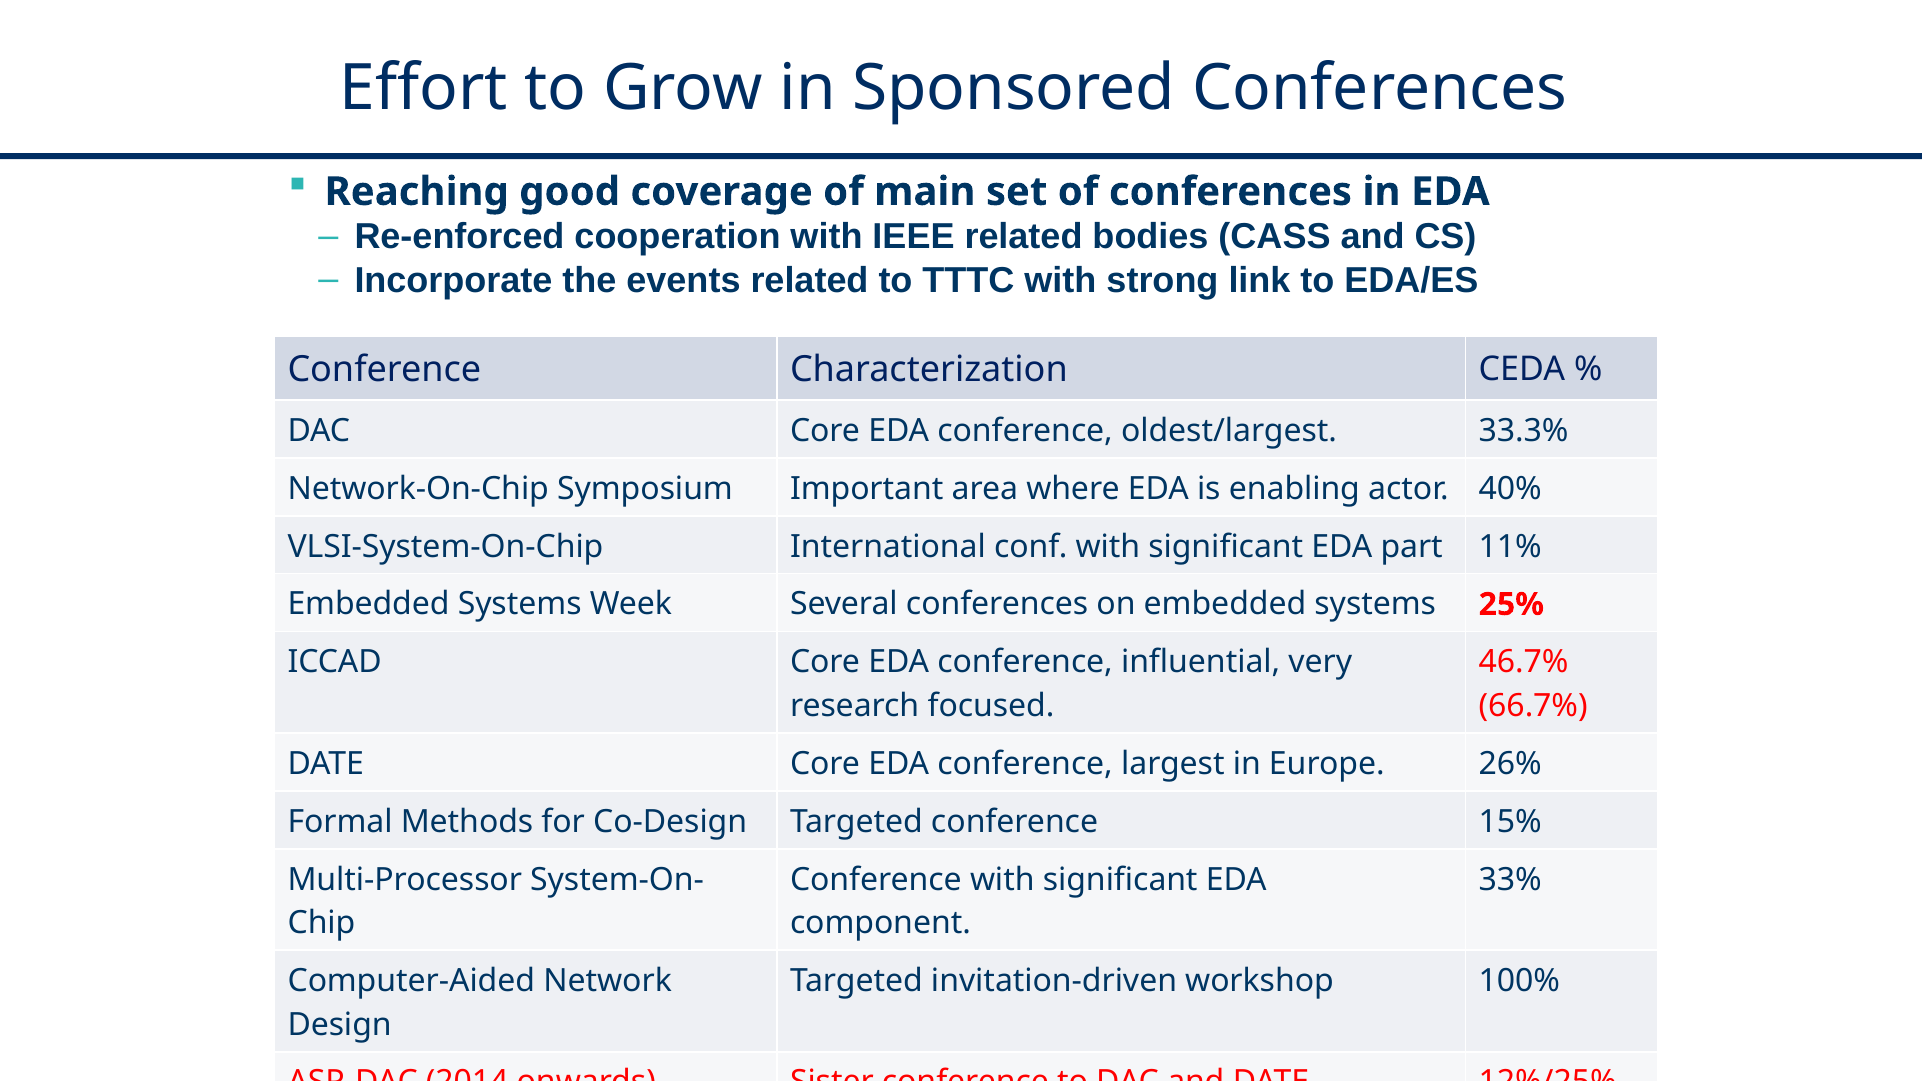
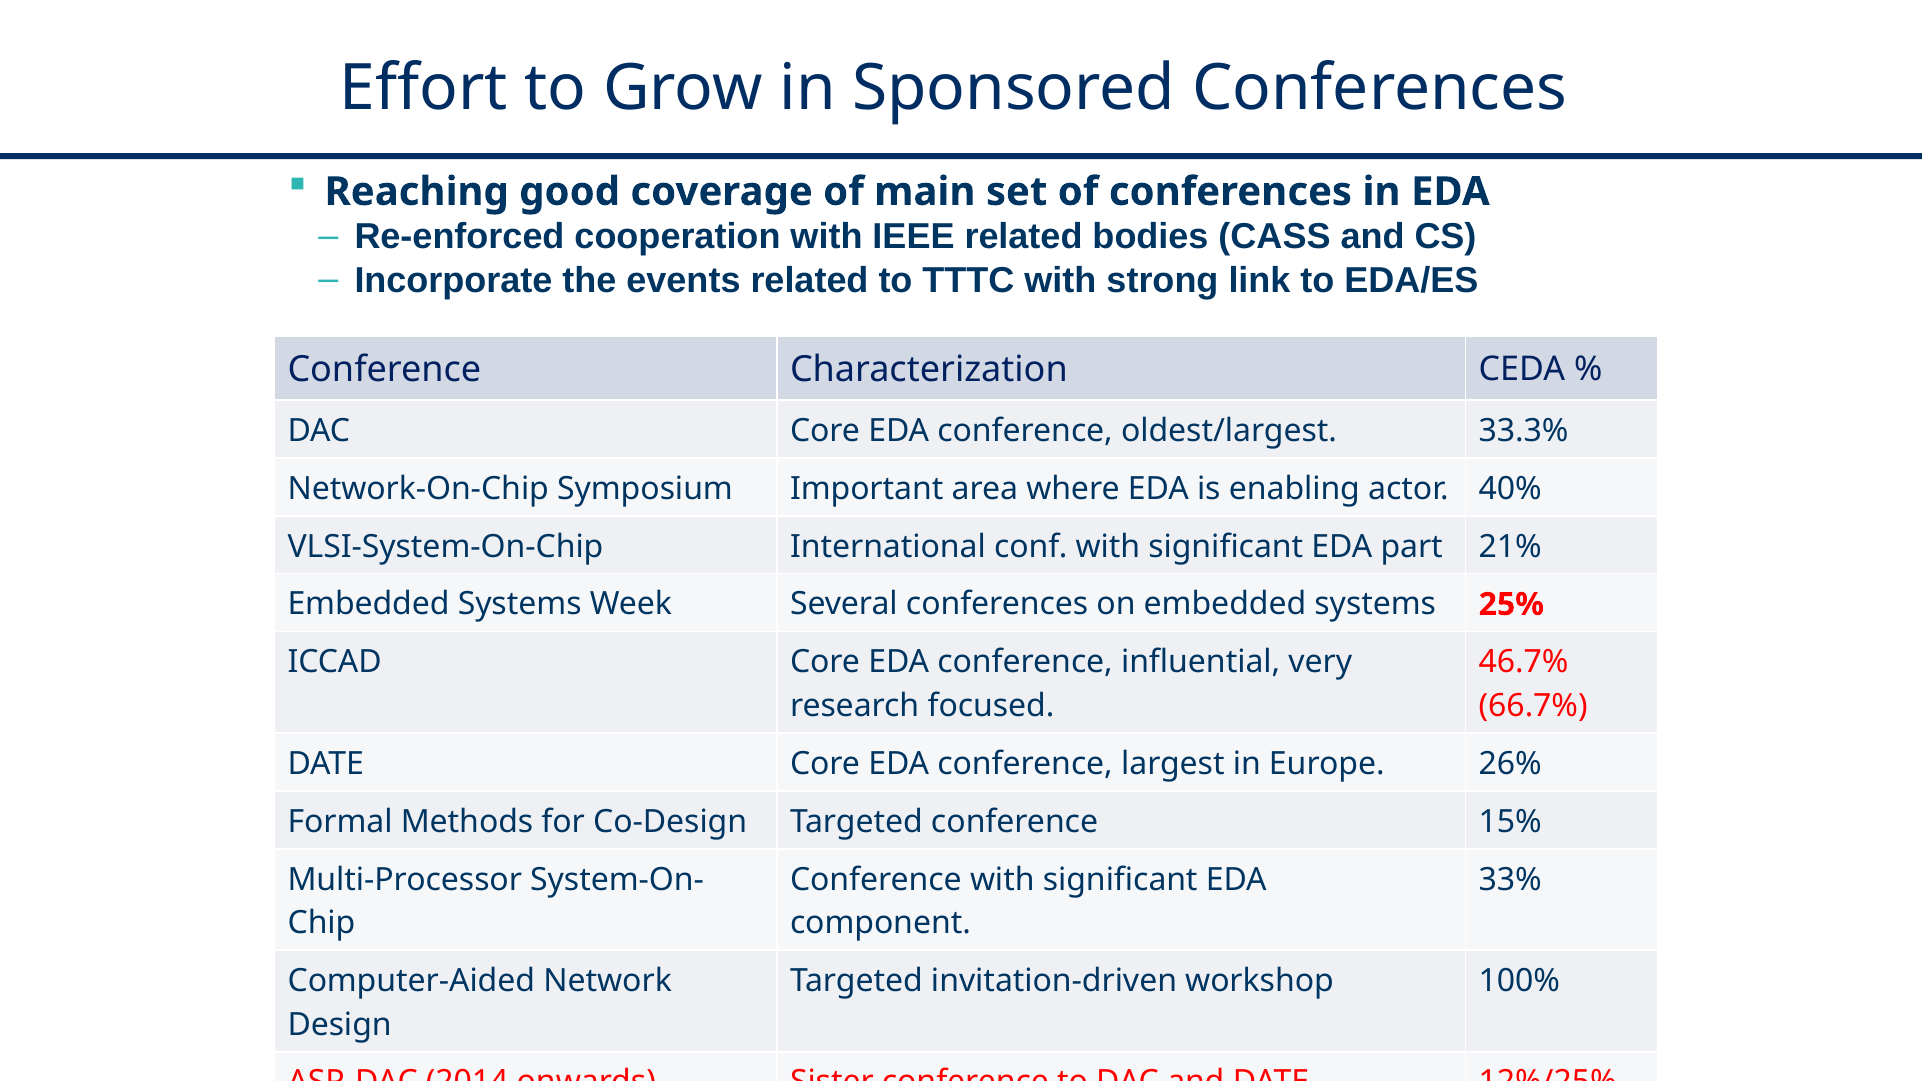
11%: 11% -> 21% (1510, 547)
